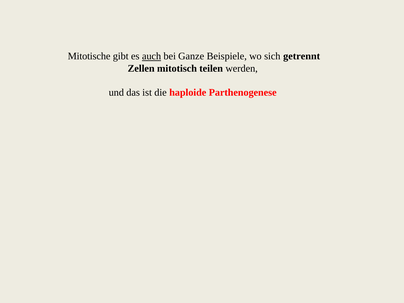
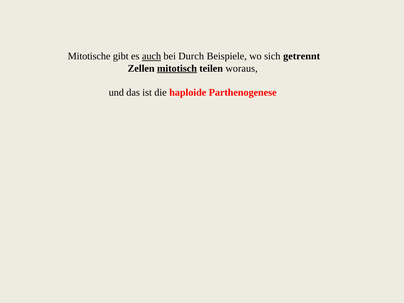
Ganze: Ganze -> Durch (191, 56)
mitotisch underline: none -> present (177, 68)
werden: werden -> woraus (242, 68)
